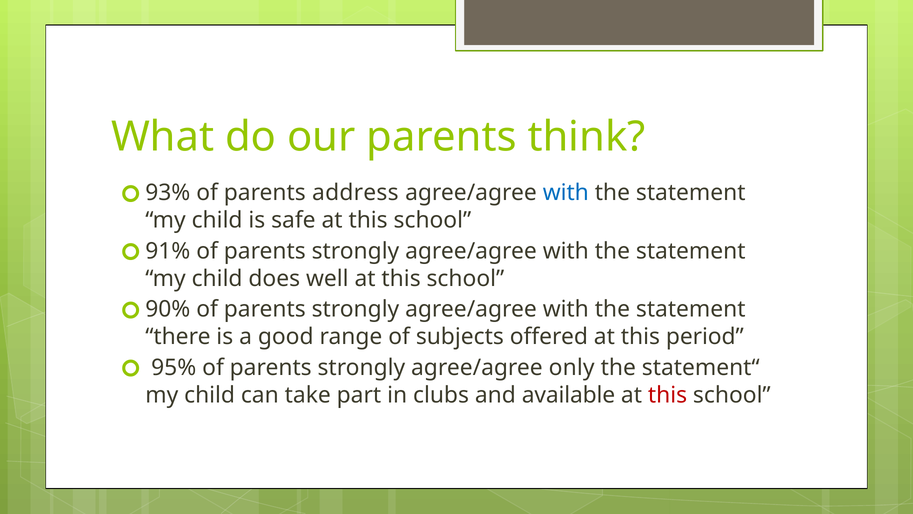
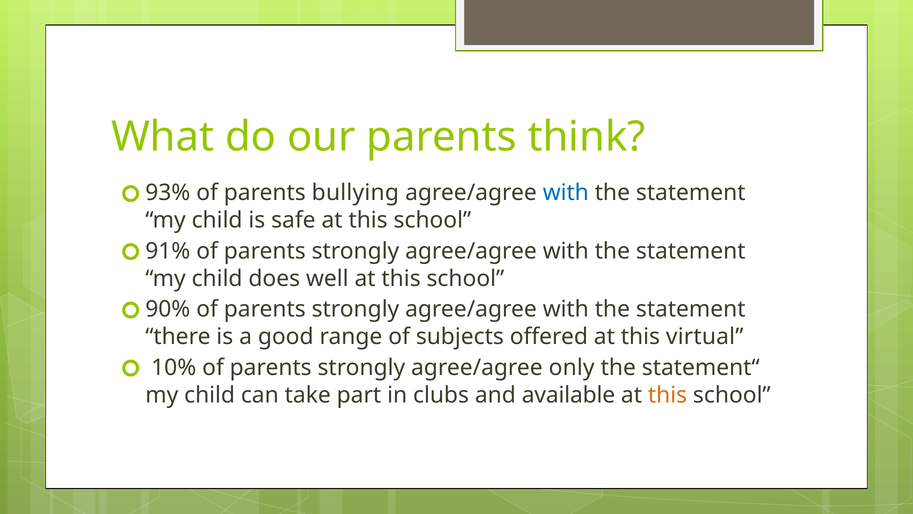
address: address -> bullying (355, 193)
period: period -> virtual (705, 337)
95%: 95% -> 10% (174, 367)
this colour: red -> orange (667, 395)
